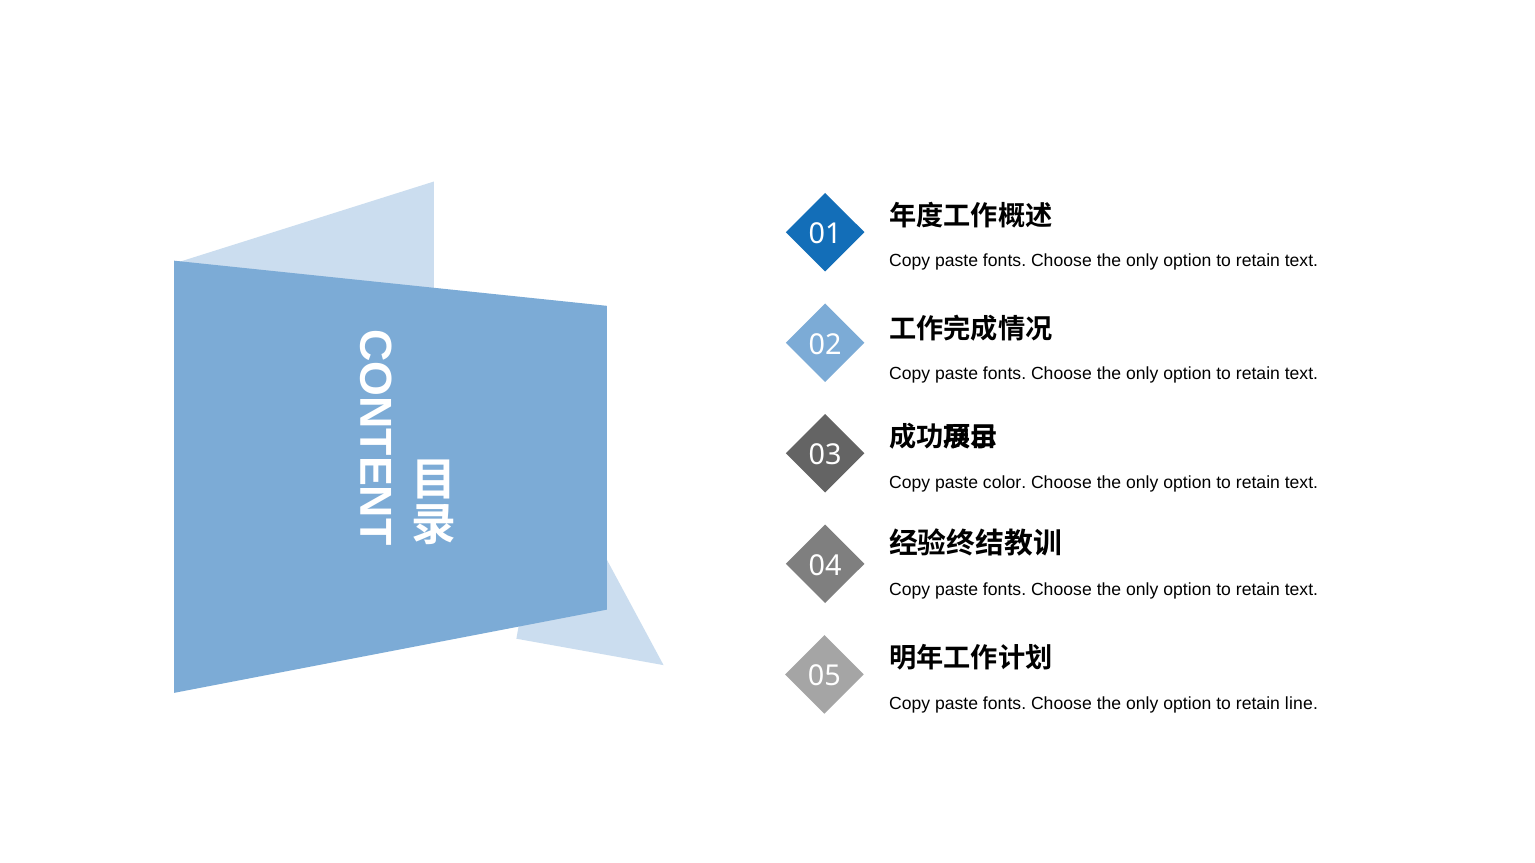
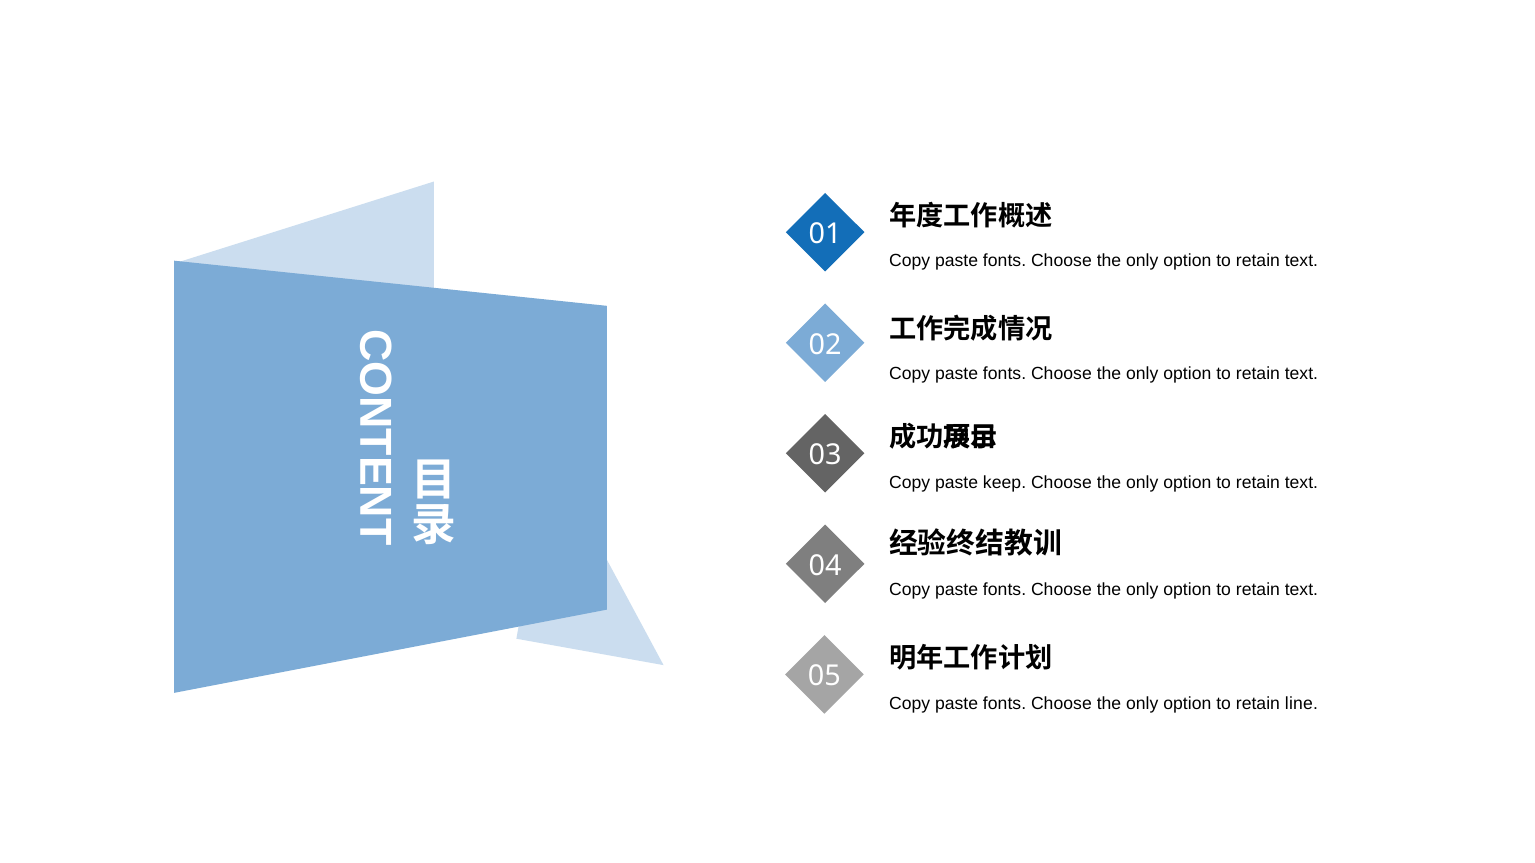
color: color -> keep (1005, 482)
